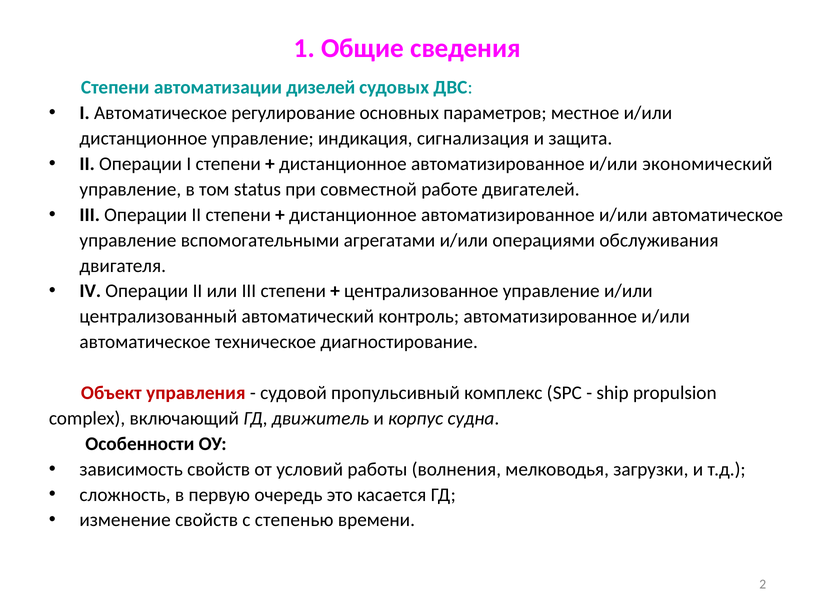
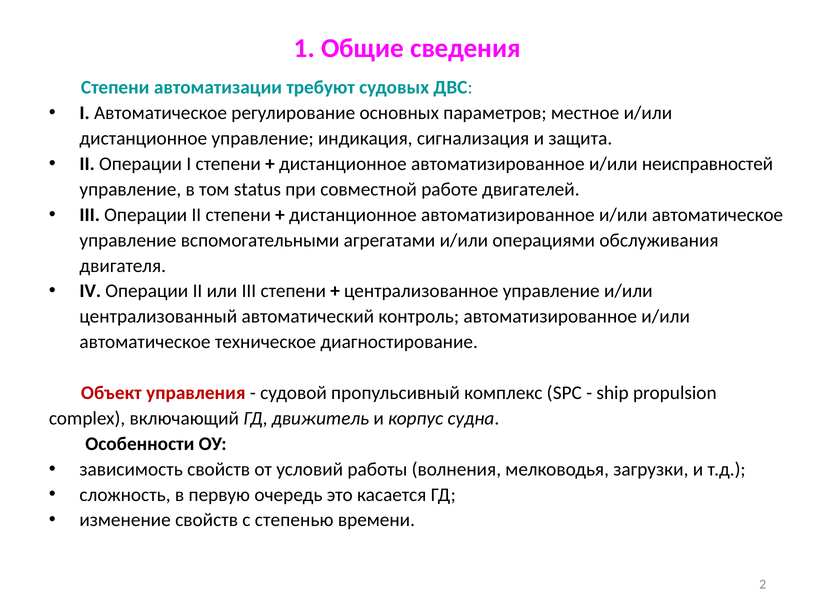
дизелей: дизелей -> требуют (321, 87)
экономический: экономический -> неисправностей (708, 164)
